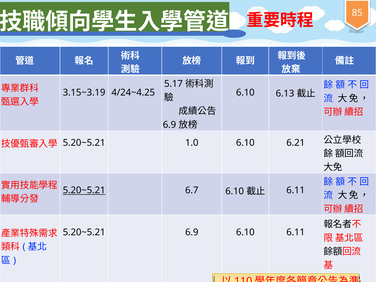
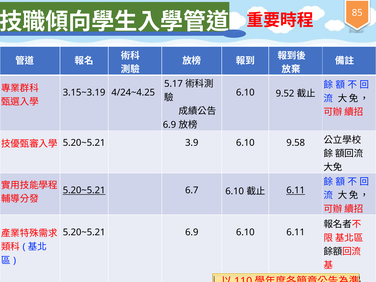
6.13: 6.13 -> 9.52 (285, 93)
1.0: 1.0 -> 3.9 (192, 143)
6.21: 6.21 -> 9.58 (296, 143)
6.11 underline: none -> present (296, 190)
